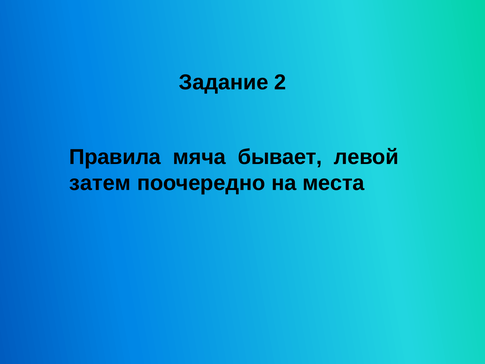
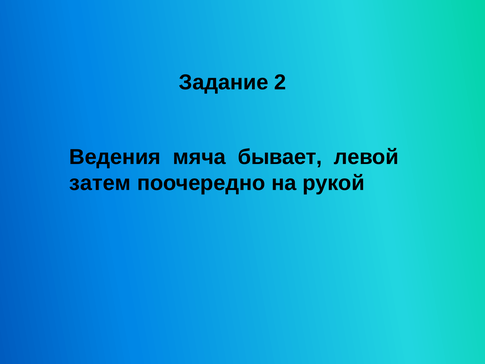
Правила: Правила -> Ведения (115, 157)
места: места -> рукой (333, 183)
